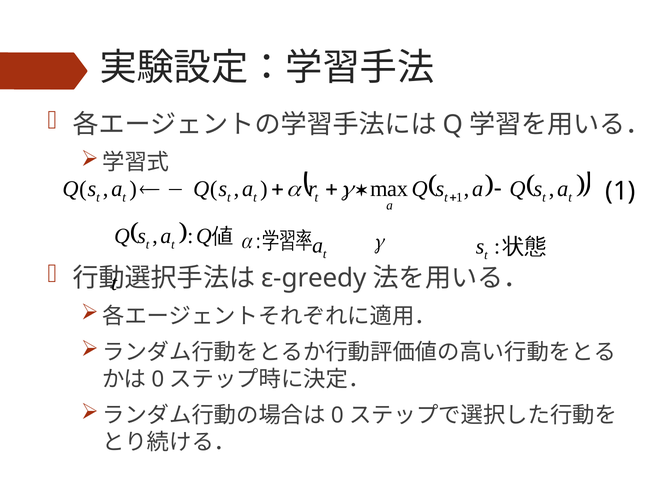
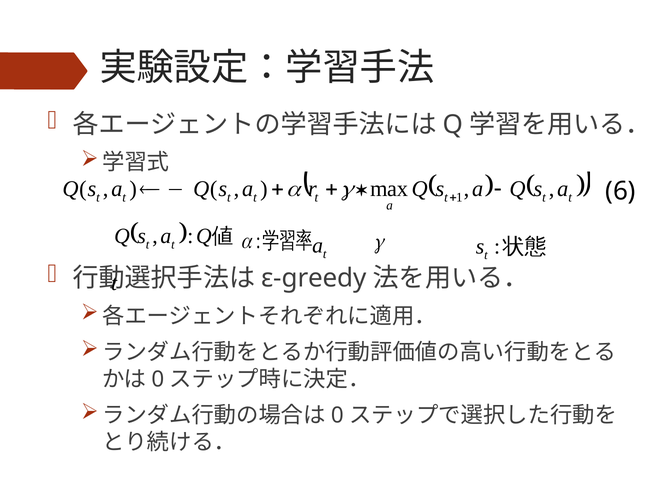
1: 1 -> 6 (620, 191)
